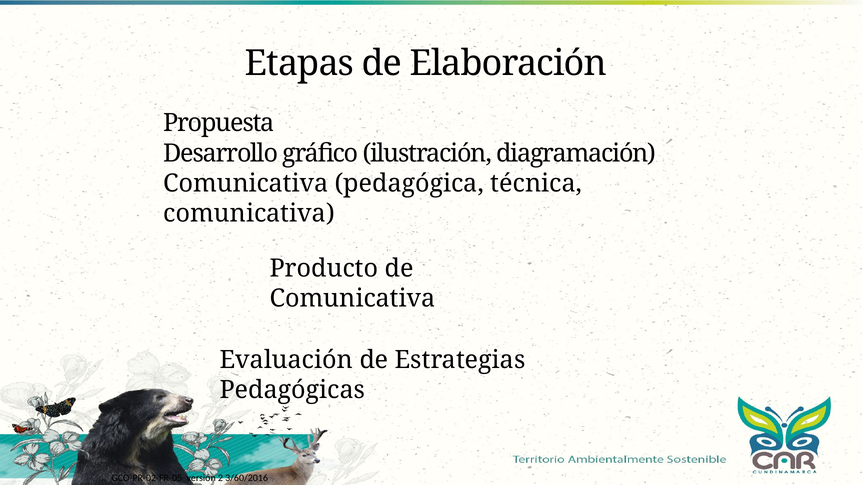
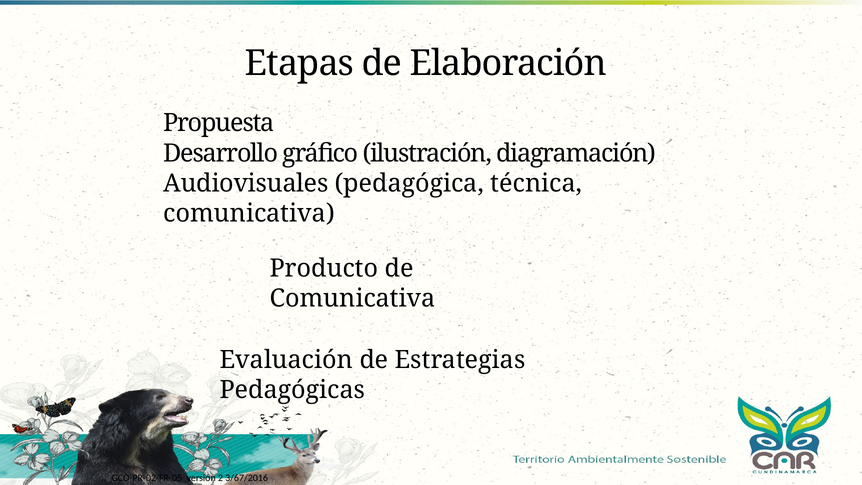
Comunicativa: Comunicativa -> Audiovisuales (246, 183)
3/60/2016: 3/60/2016 -> 3/67/2016 (247, 478)
